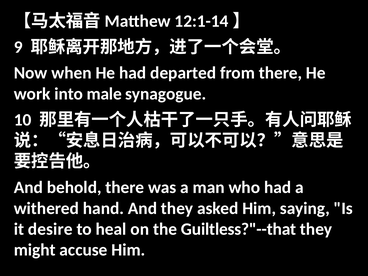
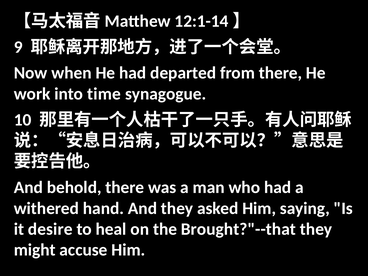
male: male -> time (104, 94)
Guiltless?"--that: Guiltless?"--that -> Brought?"--that (238, 229)
